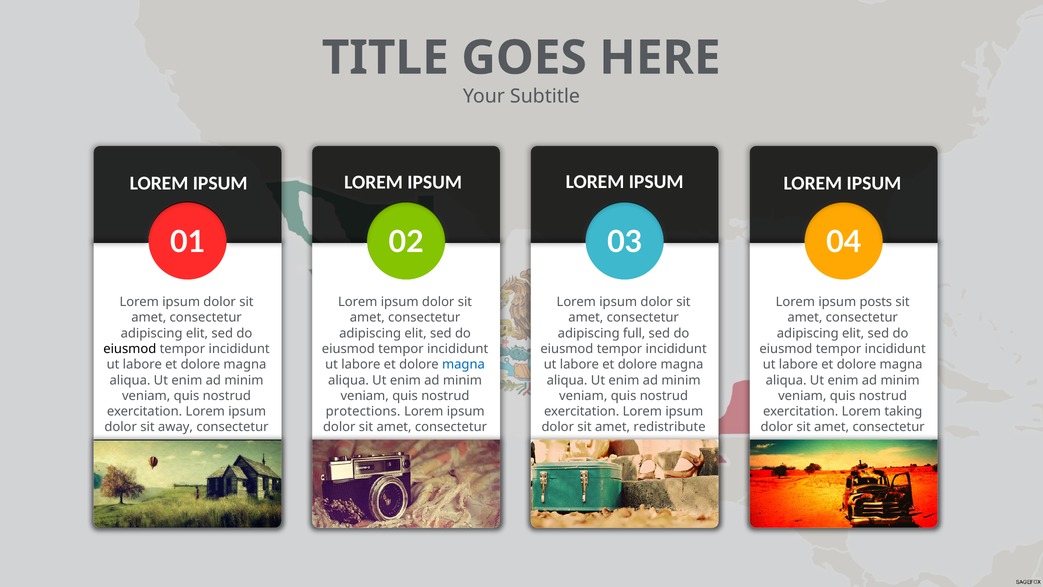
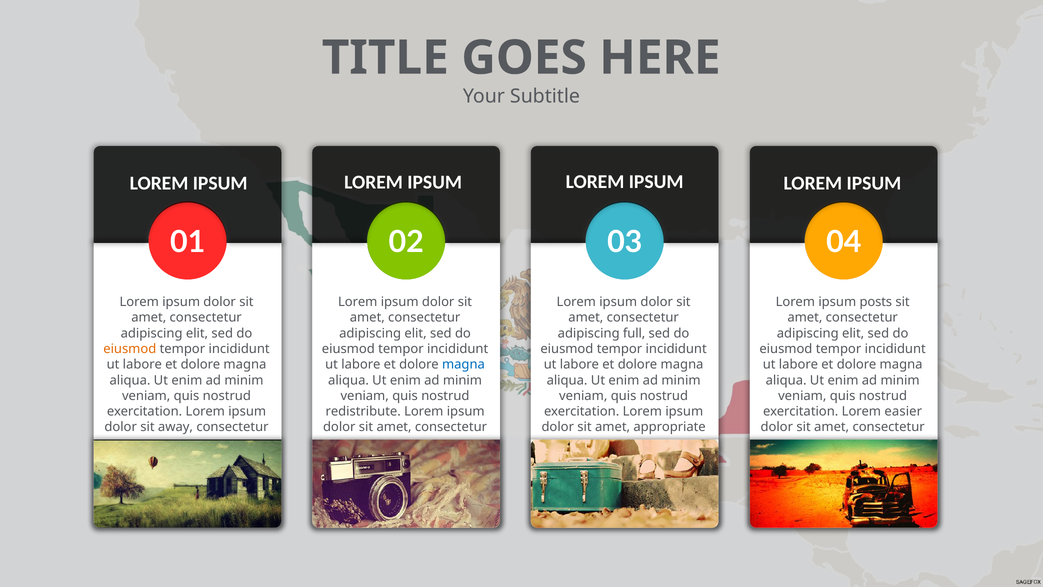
eiusmod colour: black -> orange (130, 349)
protections: protections -> redistribute (363, 411)
taking: taking -> easier (903, 411)
redistribute: redistribute -> appropriate (670, 427)
